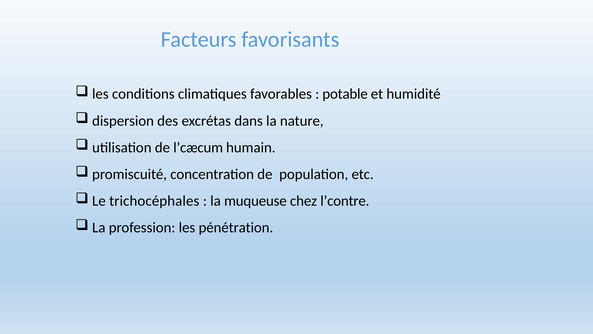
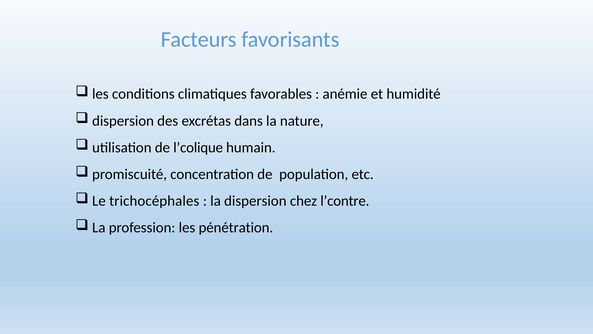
potable: potable -> anémie (345, 94)
l’cæcum: l’cæcum -> l’colique (198, 147)
la muqueuse: muqueuse -> dispersion (255, 201)
